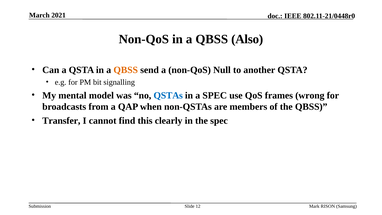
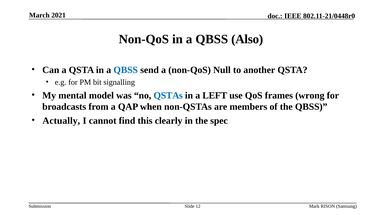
QBSS colour: orange -> blue (126, 70)
a SPEC: SPEC -> LEFT (215, 95)
Transfer: Transfer -> Actually (61, 121)
